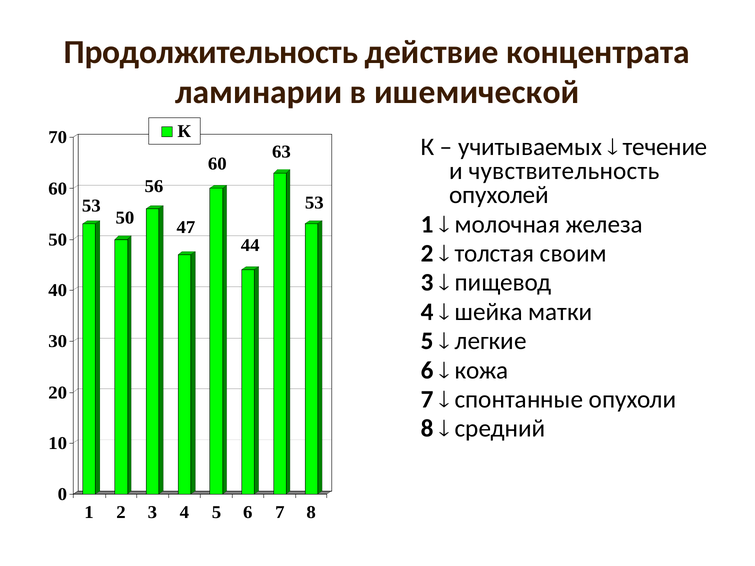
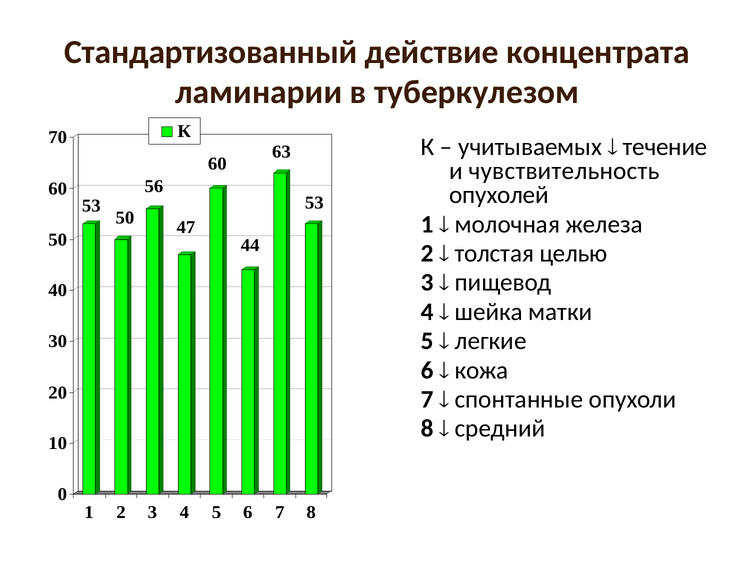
Продолжительность: Продолжительность -> Стандартизованный (211, 52)
ишемической: ишемической -> туберкулезом (477, 92)
своим: своим -> целью (574, 254)
